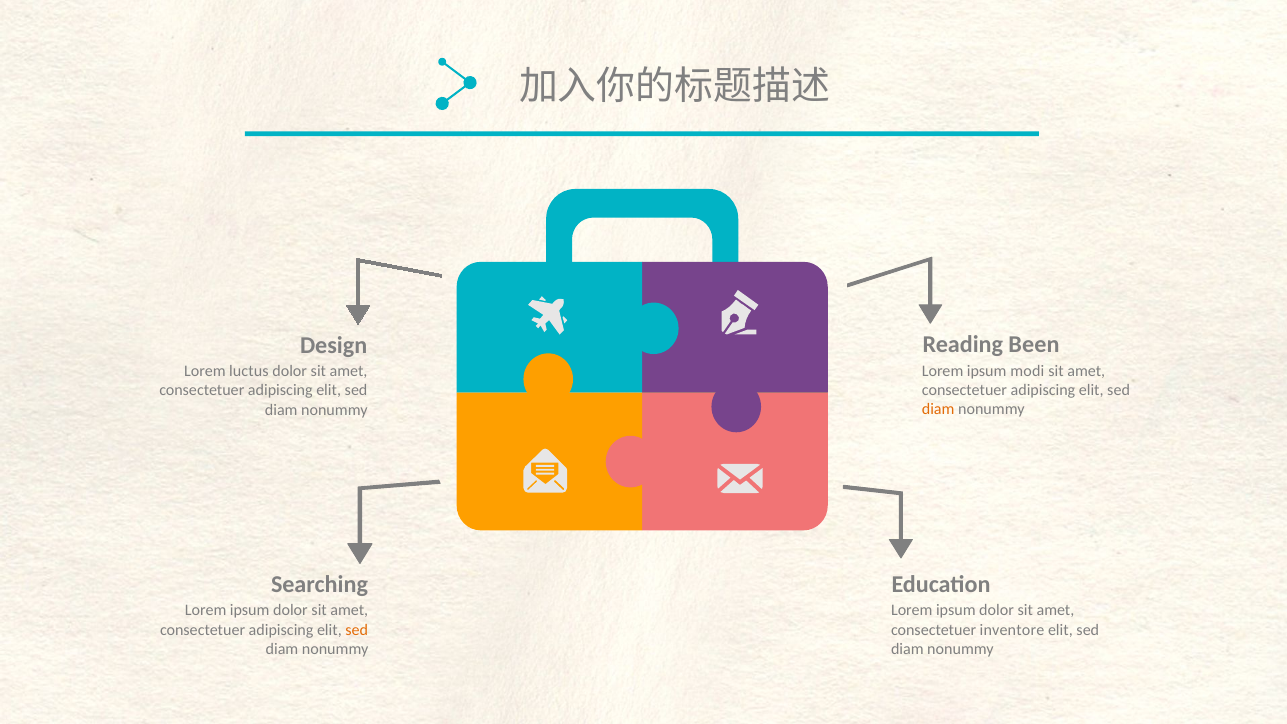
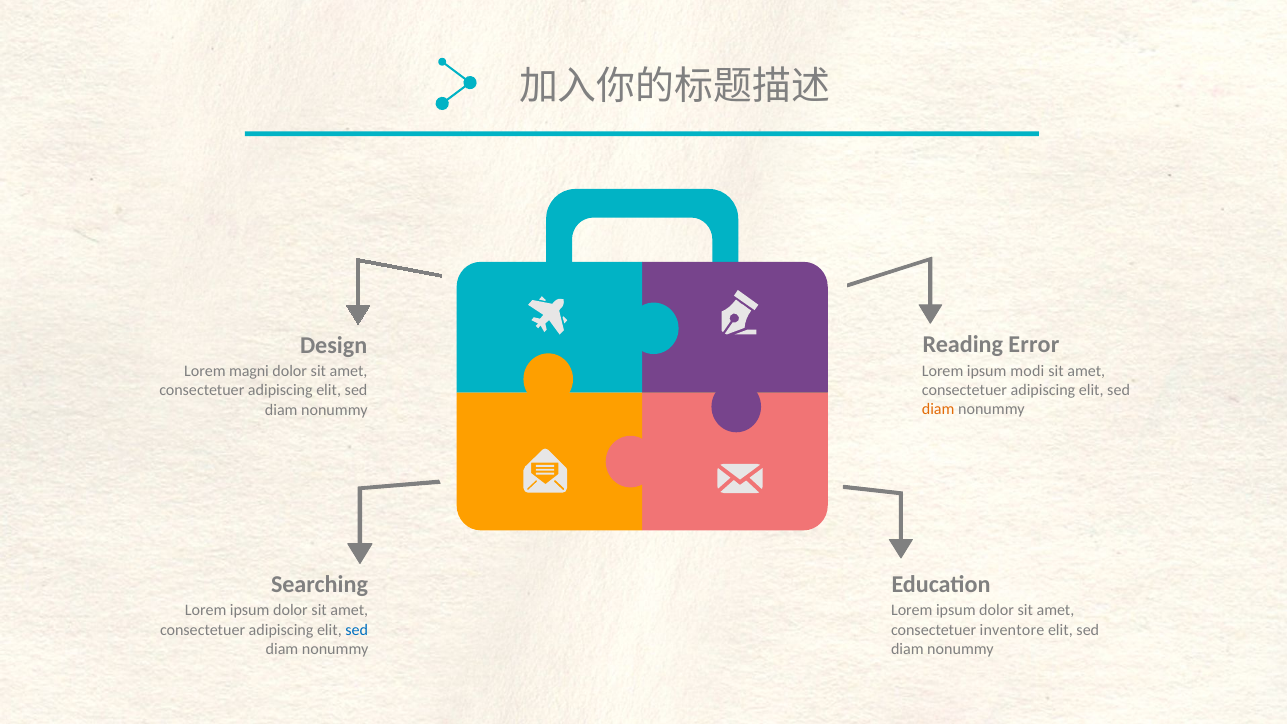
Been: Been -> Error (1034, 345)
luctus: luctus -> magni (249, 371)
sed colour: orange -> blue (357, 630)
